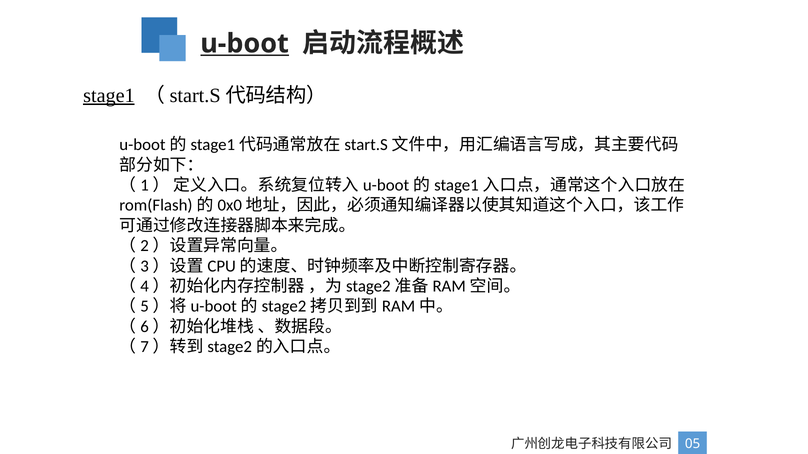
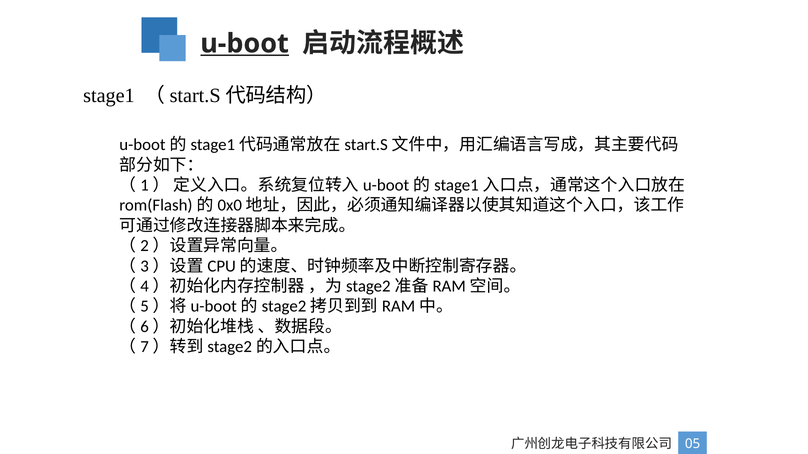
stage1 underline: present -> none (109, 96)
